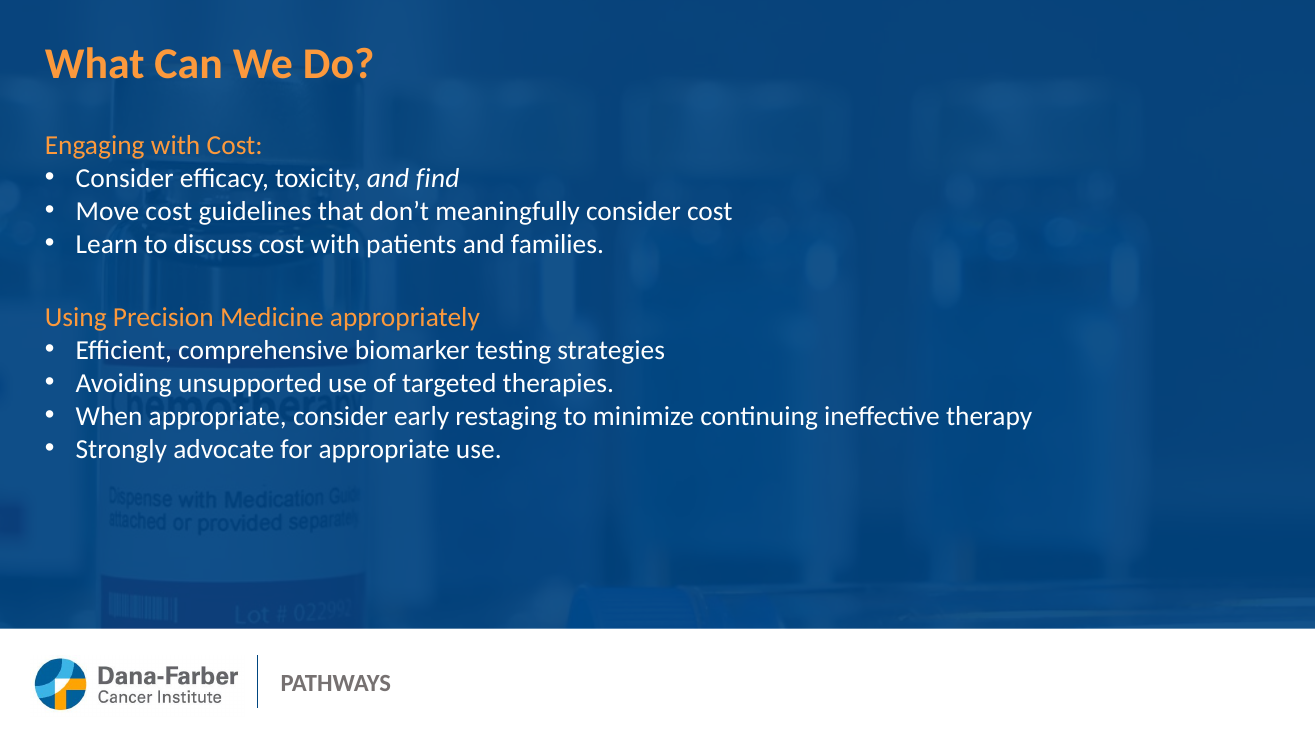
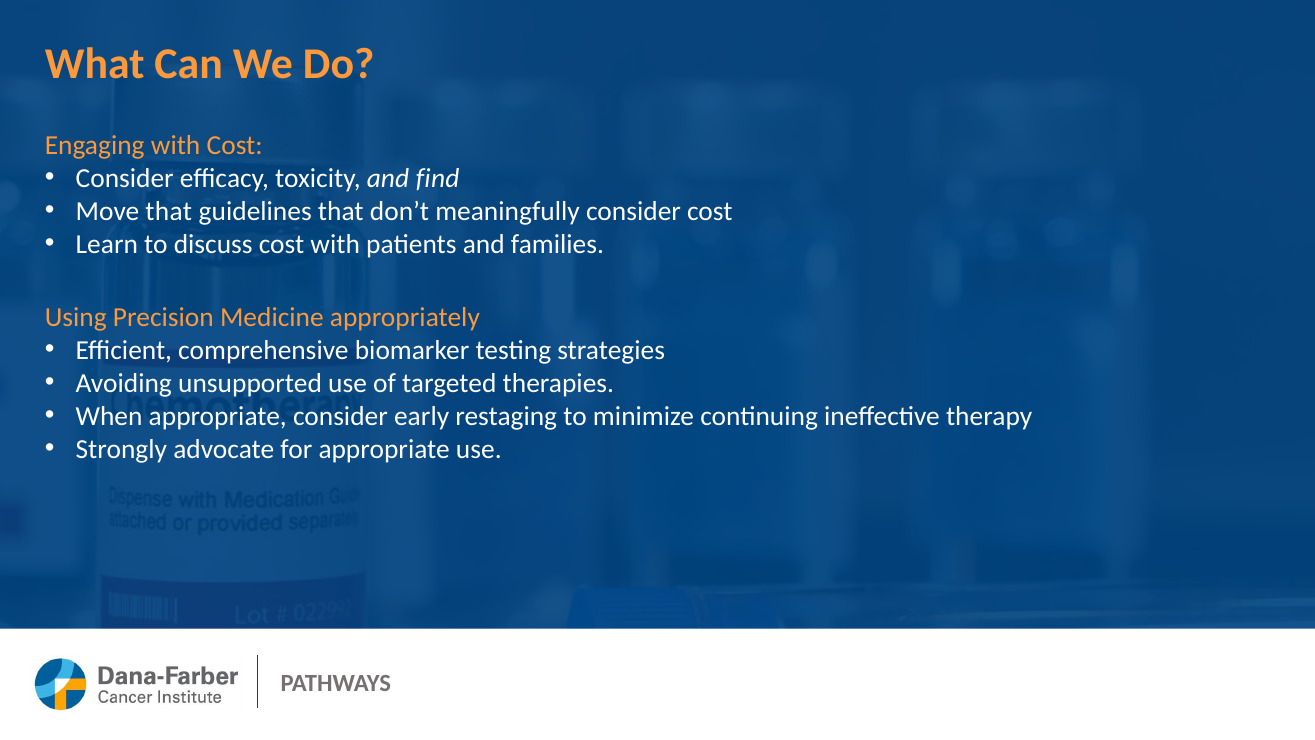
Move cost: cost -> that (169, 211)
